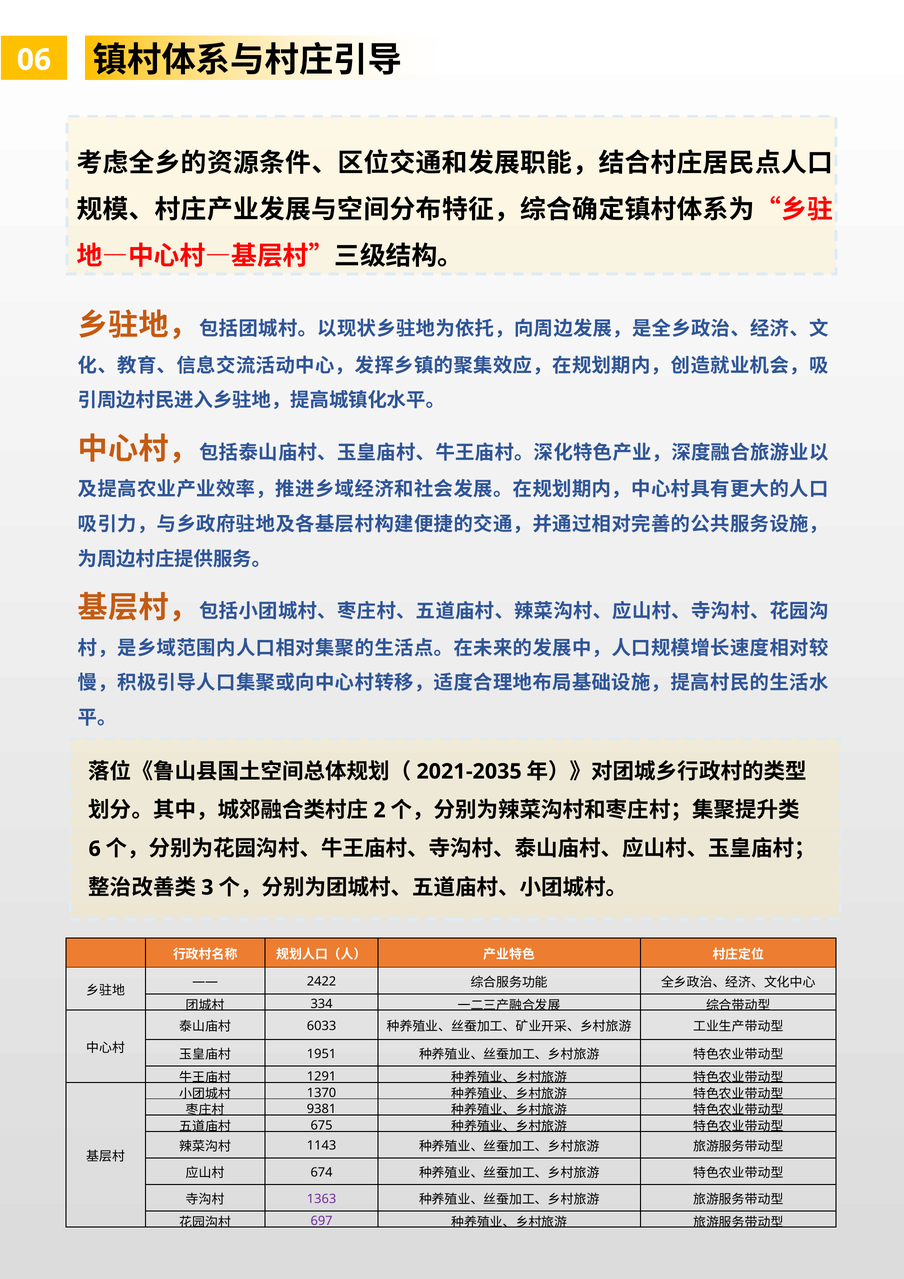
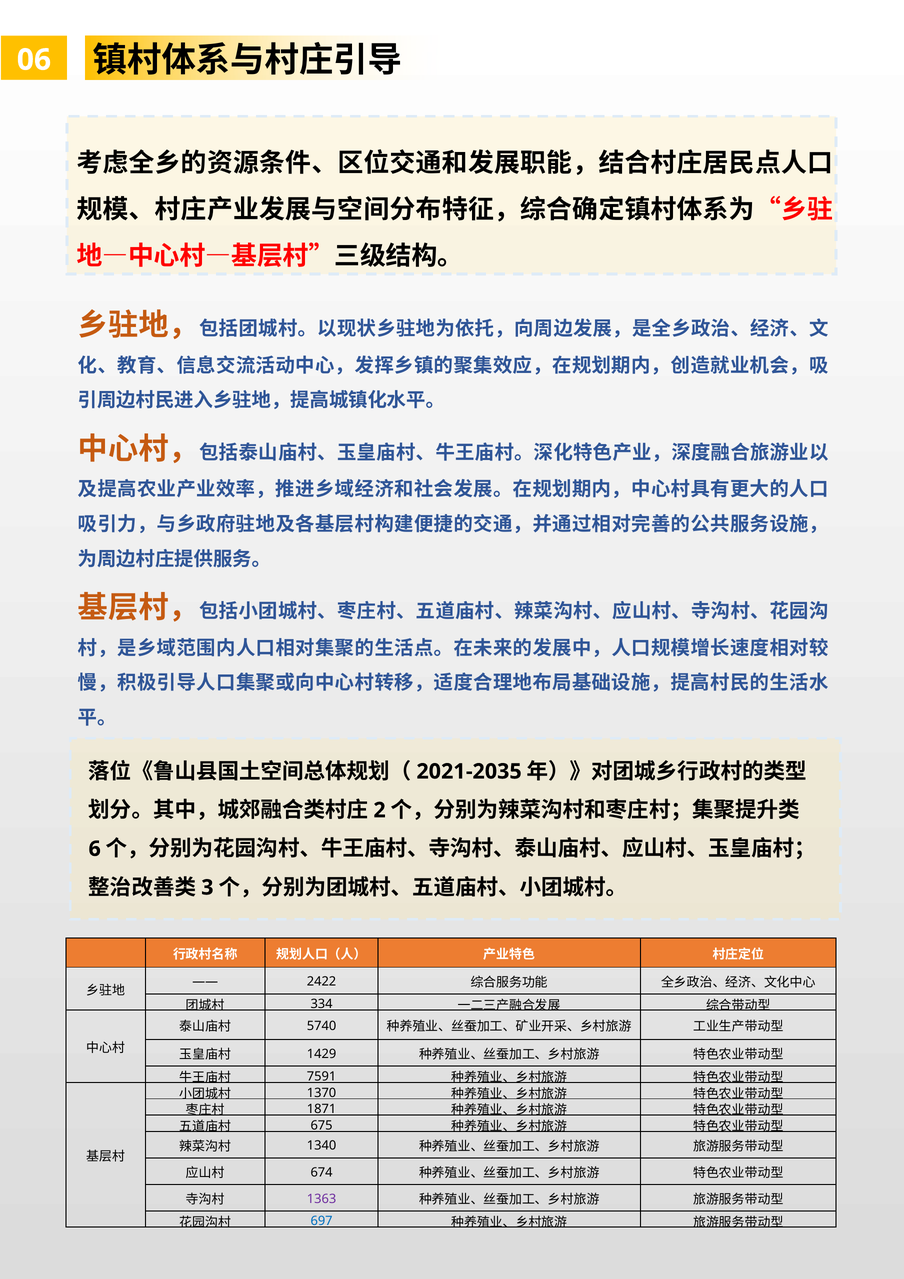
6033: 6033 -> 5740 (322, 1026)
1951: 1951 -> 1429 (322, 1054)
1291: 1291 -> 7591 (322, 1076)
9381: 9381 -> 1871 (322, 1108)
1143: 1143 -> 1340 (322, 1145)
697 colour: purple -> blue (322, 1221)
